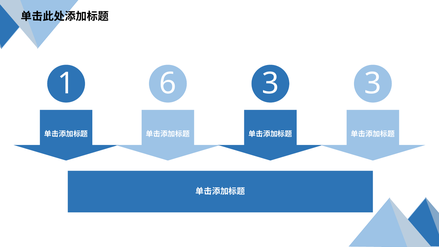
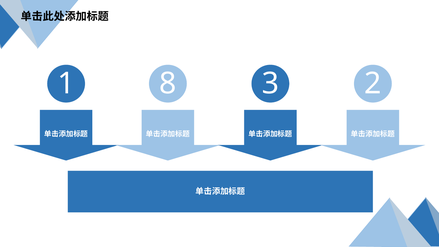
6: 6 -> 8 (168, 83)
3 3: 3 -> 2 (373, 83)
